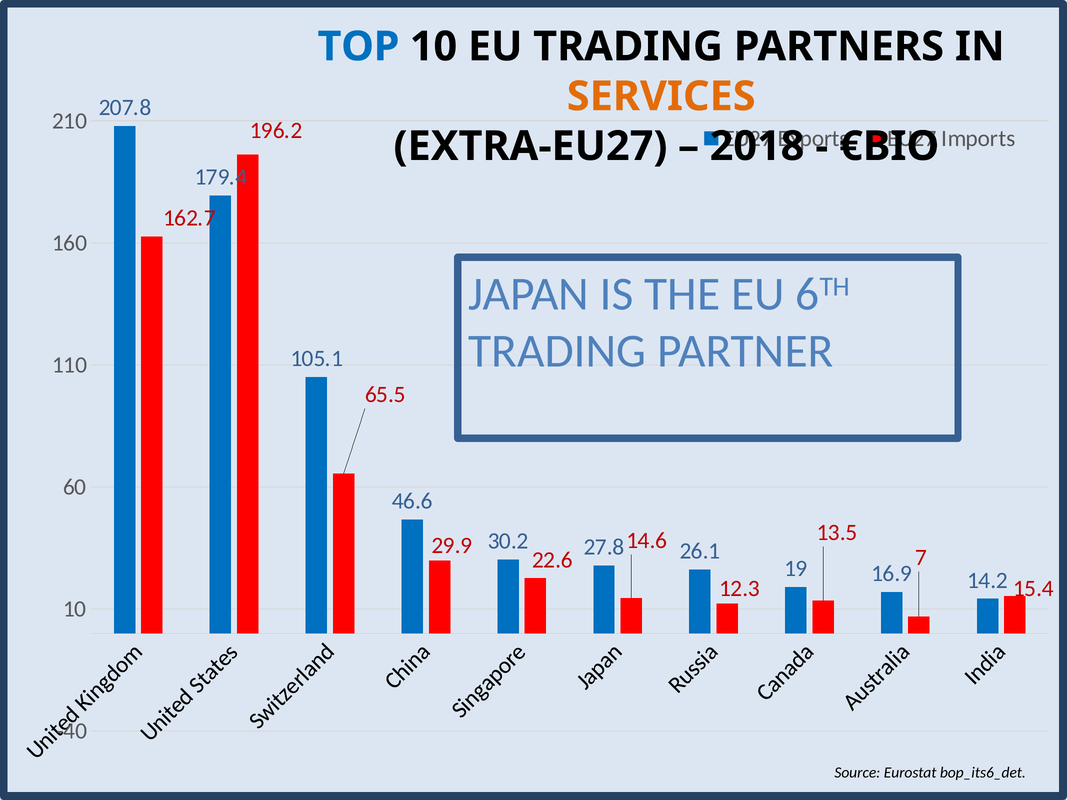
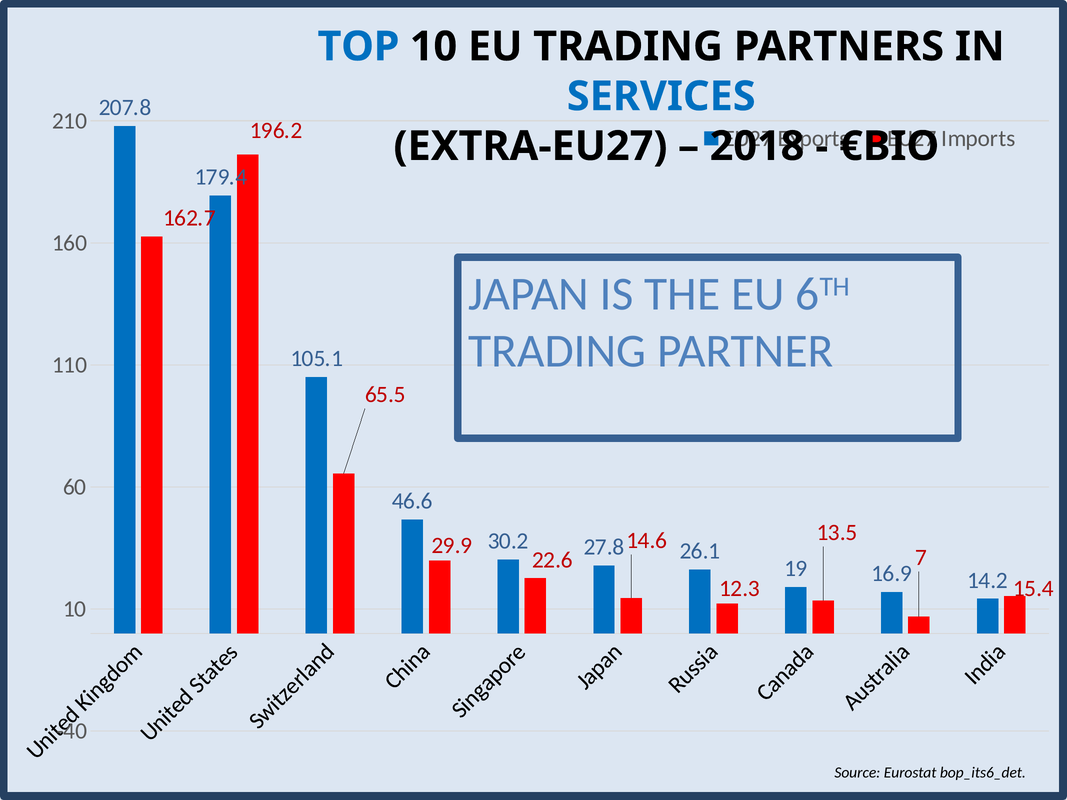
SERVICES colour: orange -> blue (661, 96)
